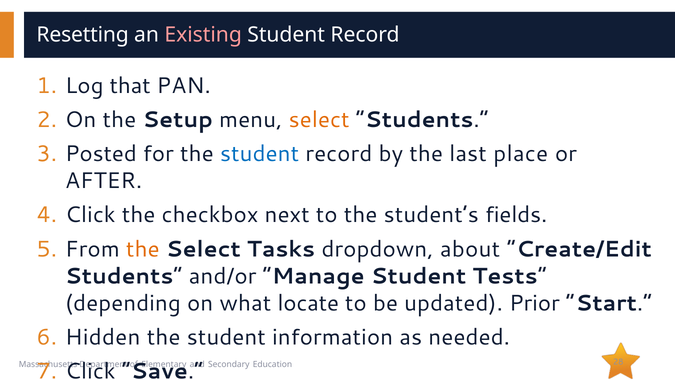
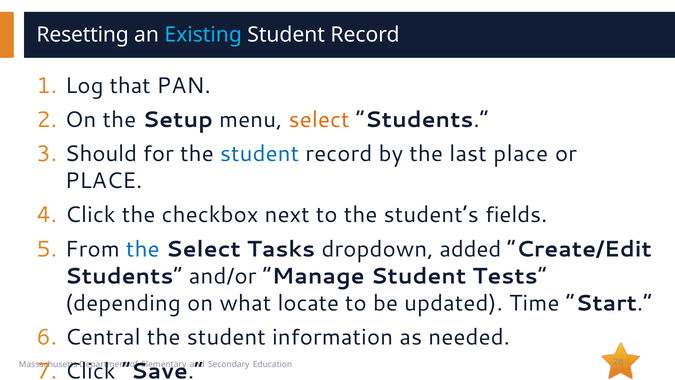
Existing colour: pink -> light blue (203, 35)
Posted: Posted -> Should (101, 154)
AFTER: AFTER -> PLACE (104, 181)
the colour: orange -> blue (143, 249)
about: about -> added (470, 249)
Prior: Prior -> Time (534, 303)
Hidden: Hidden -> Central (103, 337)
